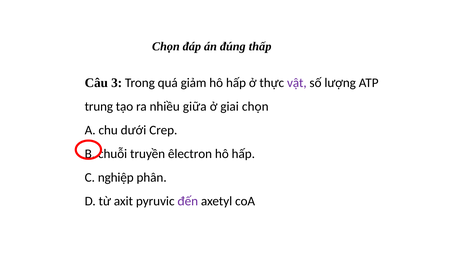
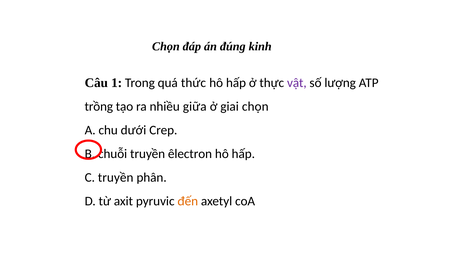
thấp: thấp -> kinh (260, 46)
3: 3 -> 1 (117, 83)
giảm: giảm -> thức (193, 83)
trung: trung -> trồng (99, 106)
C nghiệp: nghiệp -> truyền (116, 177)
đến colour: purple -> orange (188, 201)
